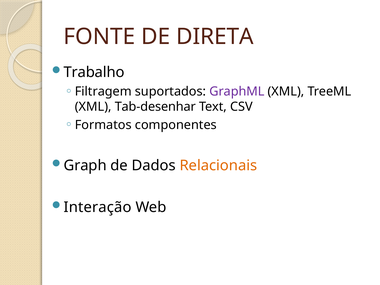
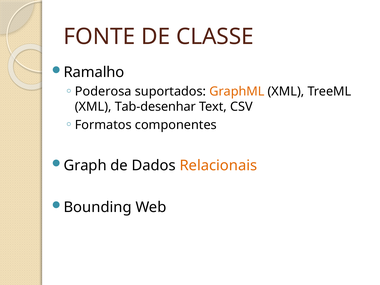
DIRETA: DIRETA -> CLASSE (215, 37)
Trabalho: Trabalho -> Ramalho (94, 72)
Filtragem: Filtragem -> Poderosa (103, 92)
GraphML colour: purple -> orange (237, 92)
Interação: Interação -> Bounding (98, 207)
